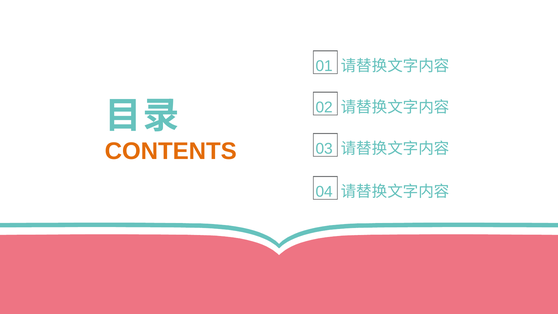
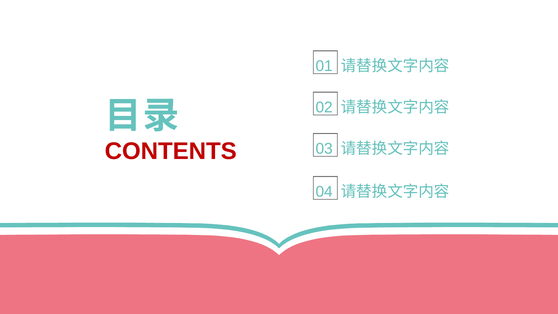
CONTENTS colour: orange -> red (171, 151)
